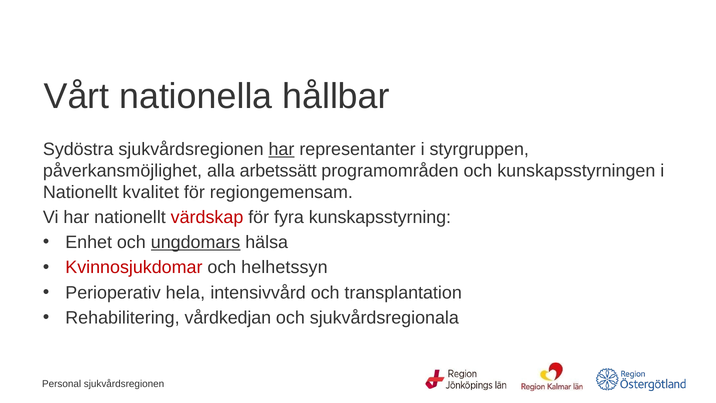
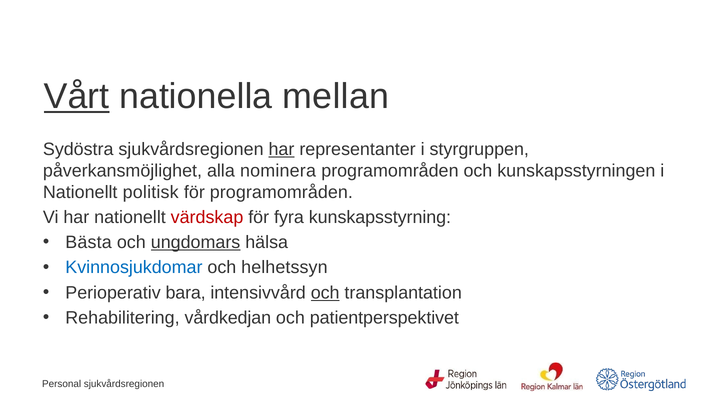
Vårt underline: none -> present (77, 96)
hållbar: hållbar -> mellan (336, 96)
arbetssätt: arbetssätt -> nominera (278, 171)
kvalitet: kvalitet -> politisk (151, 192)
för regiongemensam: regiongemensam -> programområden (281, 192)
Enhet: Enhet -> Bästa (89, 242)
Kvinnosjukdomar colour: red -> blue (134, 267)
hela: hela -> bara (186, 292)
och underline: none -> present (325, 292)
sjukvårdsregionala: sjukvårdsregionala -> patientperspektivet (384, 318)
